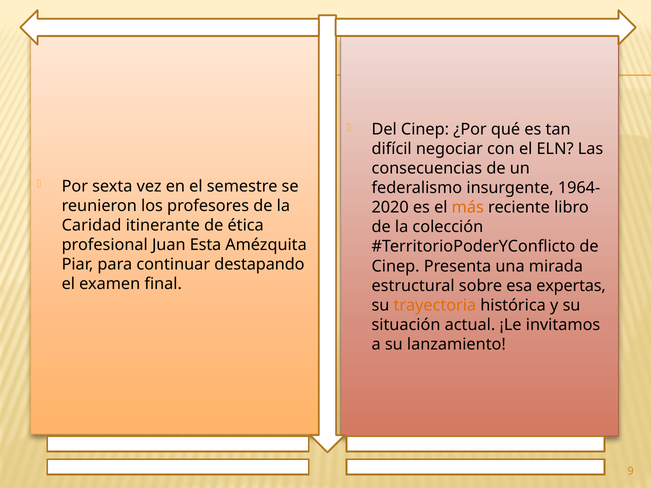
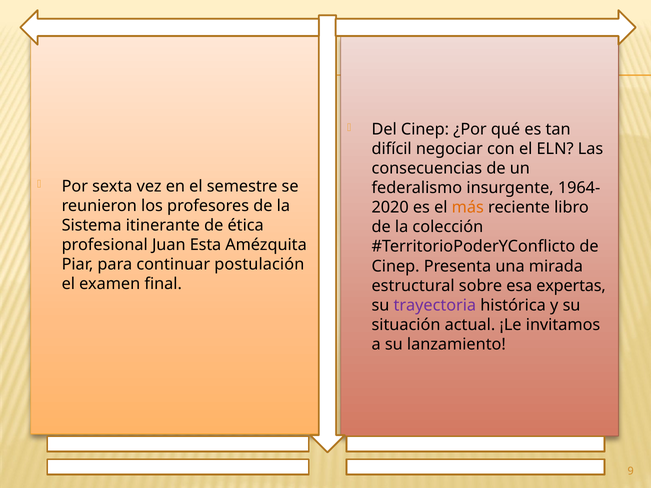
Caridad: Caridad -> Sistema (92, 225)
destapando: destapando -> postulación (259, 264)
trayectoria colour: orange -> purple (435, 305)
